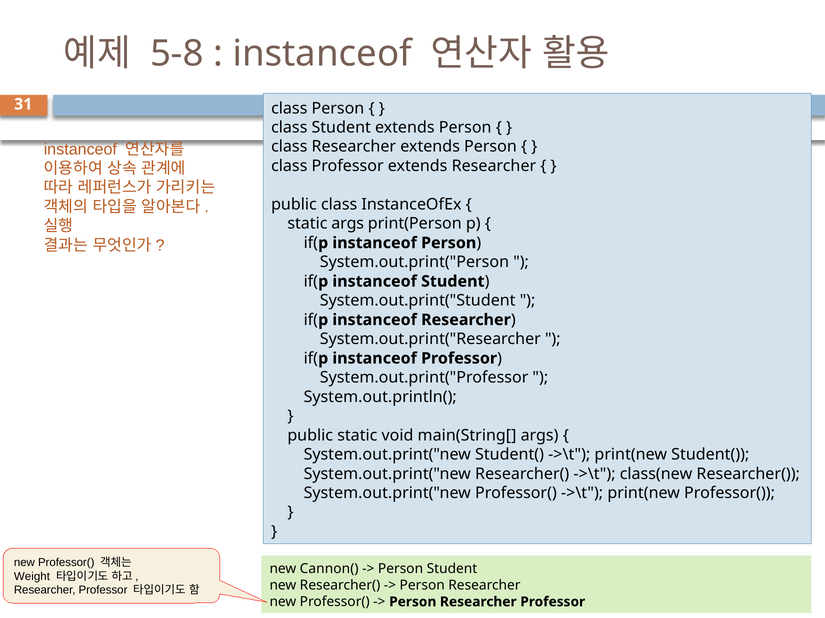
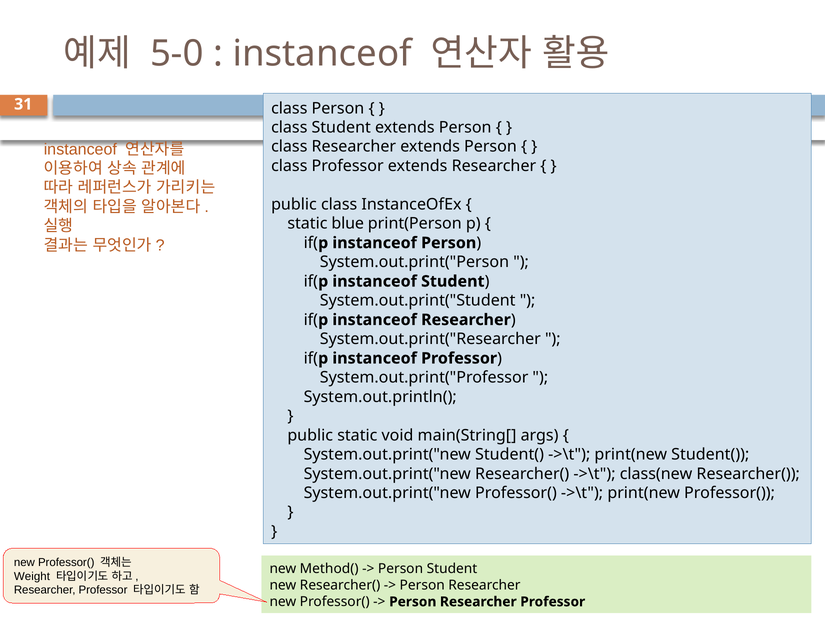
5-8: 5-8 -> 5-0 (177, 54)
static args: args -> blue (348, 224)
Cannon(: Cannon( -> Method( (329, 569)
